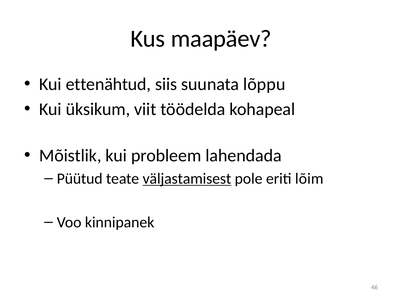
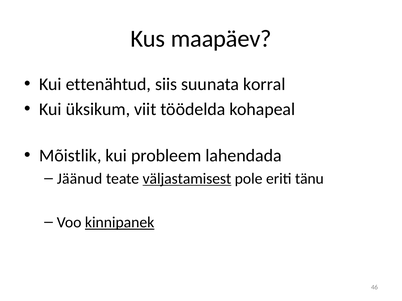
lõppu: lõppu -> korral (264, 84)
Püütud: Püütud -> Jäänud (80, 179)
lõim: lõim -> tänu (309, 179)
kinnipanek underline: none -> present (120, 223)
